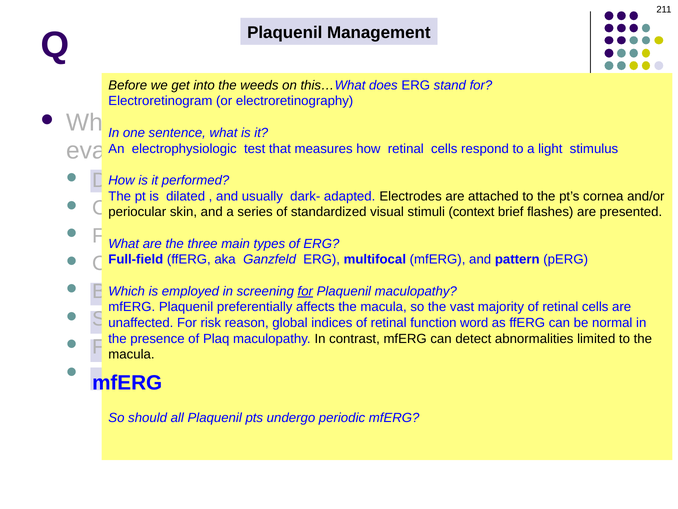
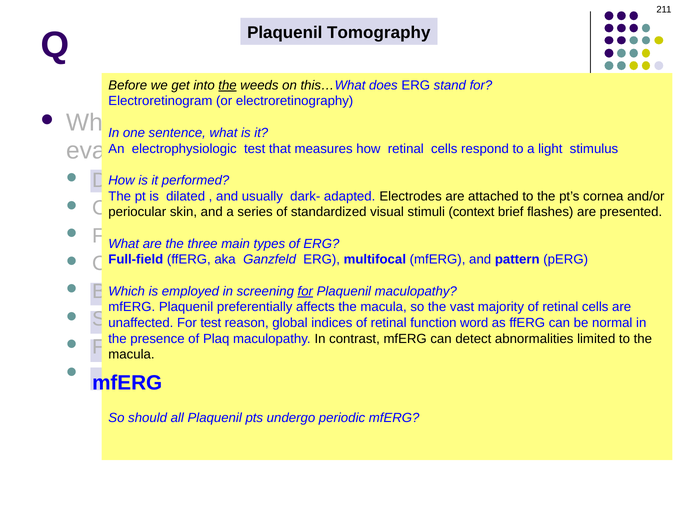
Management: Management -> Tomography (379, 32)
the underline: none -> present (228, 85)
For risk: risk -> test (211, 323)
